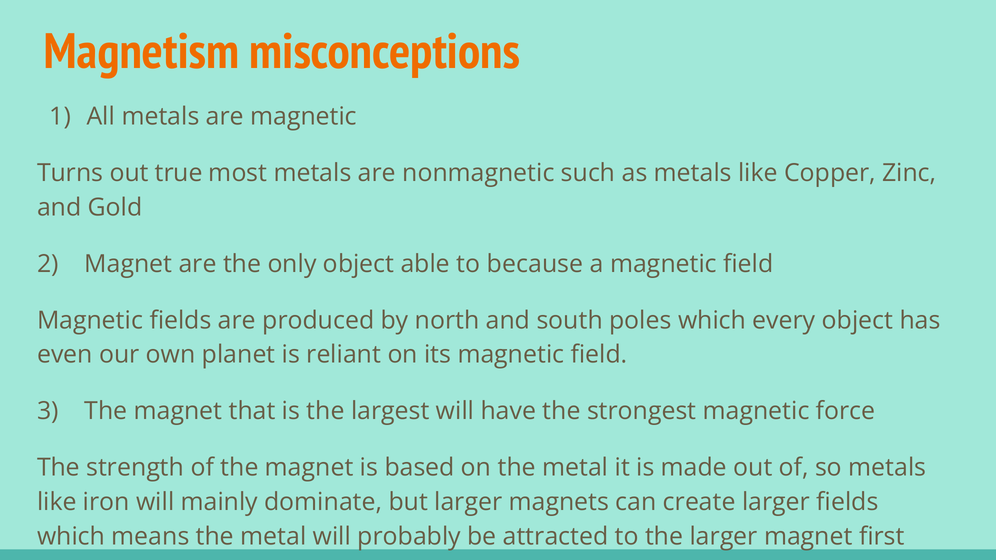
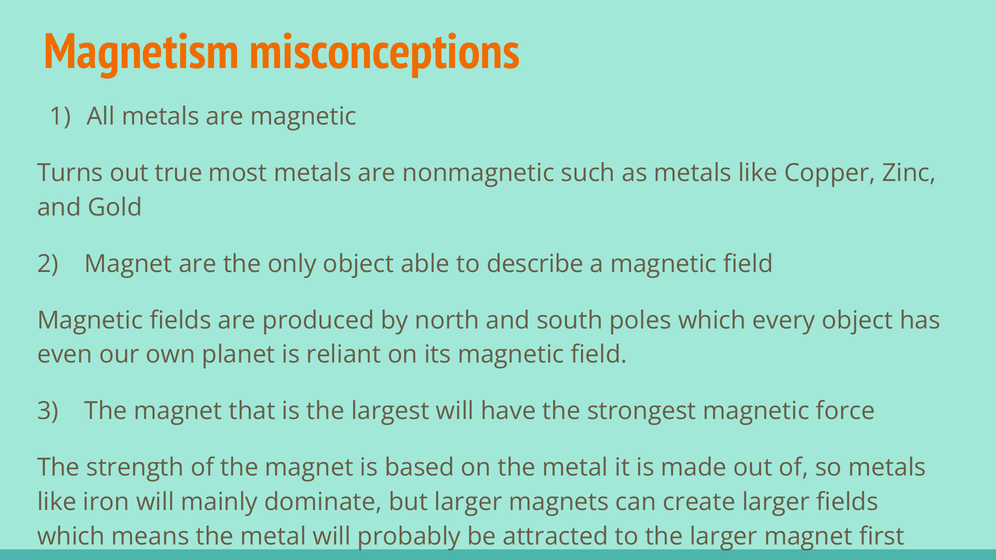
because: because -> describe (535, 264)
